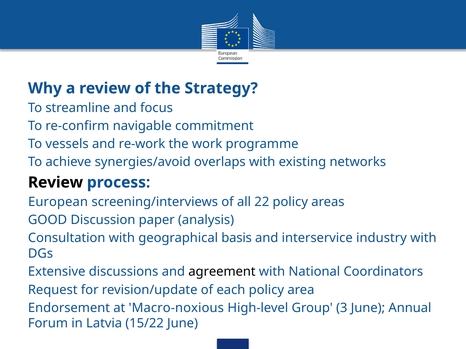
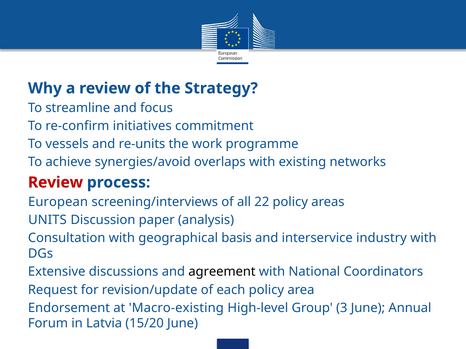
navigable: navigable -> initiatives (142, 126)
re-work: re-work -> re-units (142, 144)
Review colour: black -> red (55, 183)
GOOD: GOOD -> UNITS (47, 220)
Macro-noxious: Macro-noxious -> Macro-existing (176, 308)
15/22: 15/22 -> 15/20 (145, 324)
